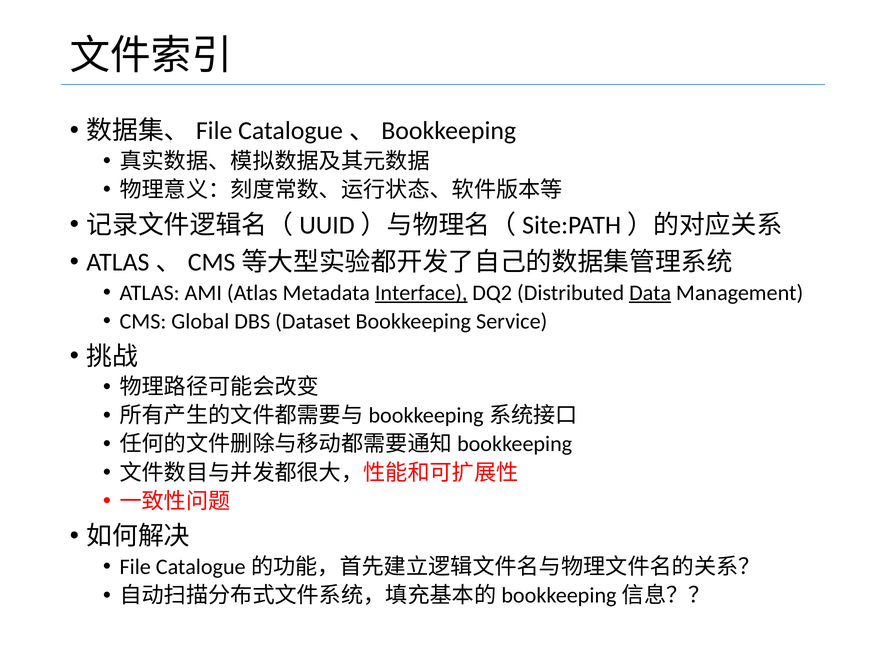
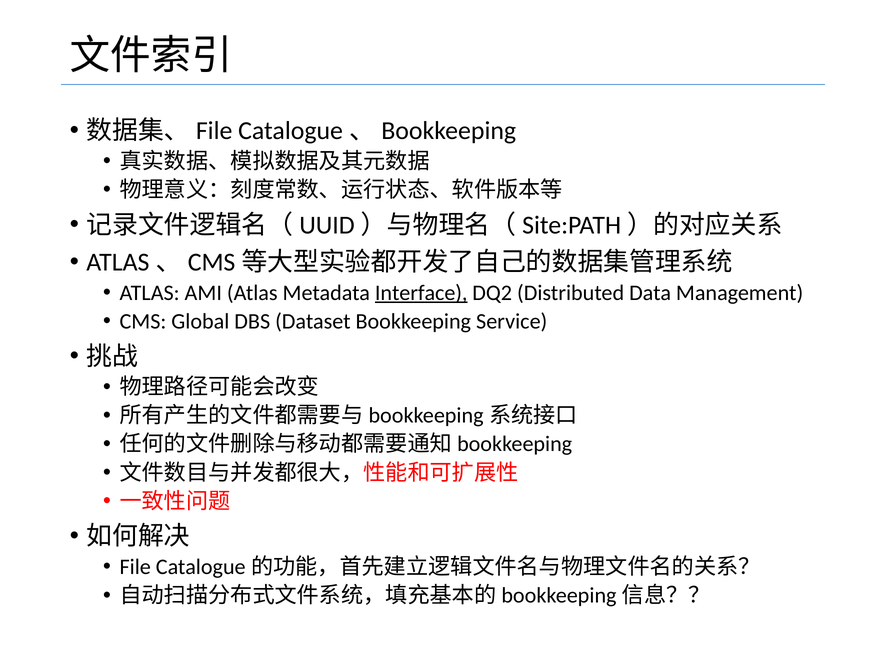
Data underline: present -> none (650, 293)
